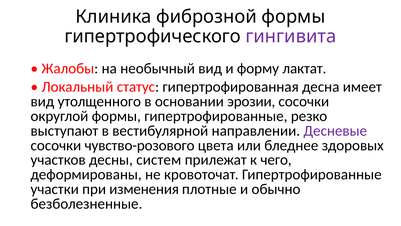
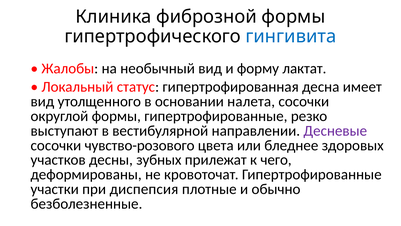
гингивита colour: purple -> blue (291, 36)
эрозии: эрозии -> налета (251, 101)
систем: систем -> зубных (159, 160)
изменения: изменения -> диспепсия (144, 189)
